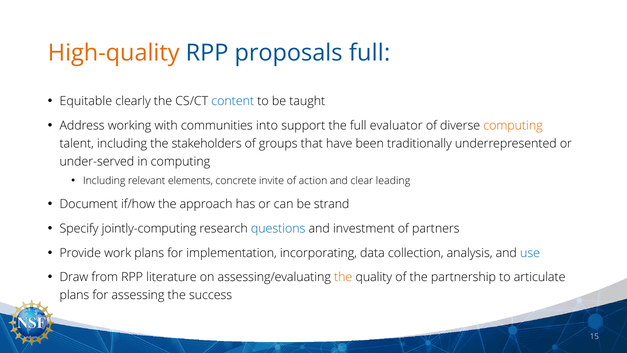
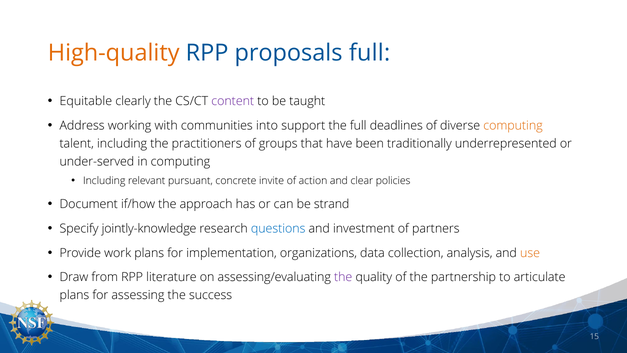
content colour: blue -> purple (233, 101)
evaluator: evaluator -> deadlines (396, 126)
stakeholders: stakeholders -> practitioners (207, 143)
elements: elements -> pursuant (190, 181)
leading: leading -> policies (393, 181)
jointly-computing: jointly-computing -> jointly-knowledge (149, 228)
incorporating: incorporating -> organizations (318, 253)
use colour: blue -> orange (530, 253)
the colour: orange -> purple (343, 277)
